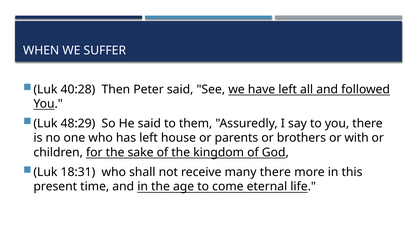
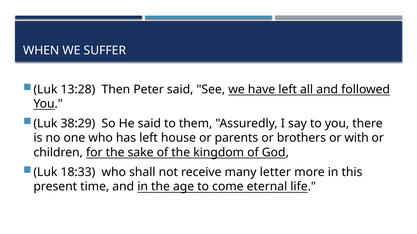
40:28: 40:28 -> 13:28 (78, 90)
48:29: 48:29 -> 38:29 (78, 124)
18:31: 18:31 -> 18:33 (78, 173)
many there: there -> letter (275, 173)
